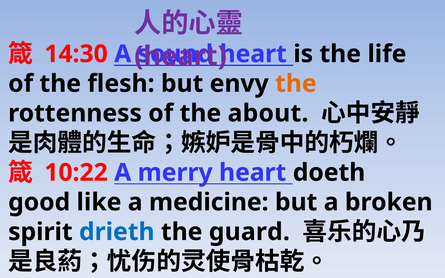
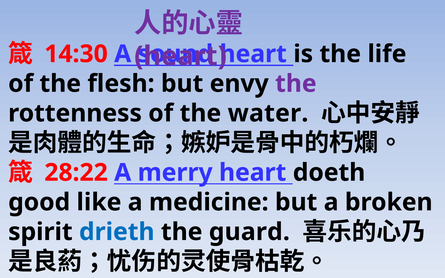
the colour: orange -> purple (296, 84)
about: about -> water (268, 113)
10:22: 10:22 -> 28:22 (76, 173)
